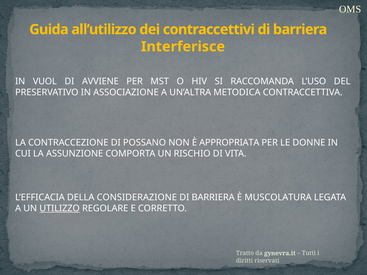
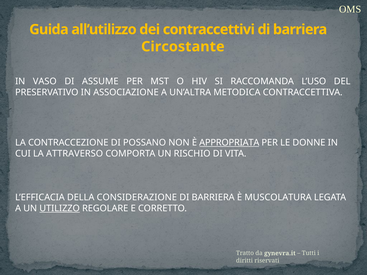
Interferisce: Interferisce -> Circostante (183, 47)
VUOL: VUOL -> VASO (45, 81)
AVVIENE: AVVIENE -> ASSUME (100, 81)
APPROPRIATA underline: none -> present (229, 143)
ASSUNZIONE: ASSUNZIONE -> ATTRAVERSO (75, 154)
